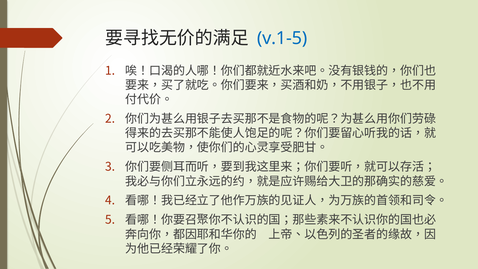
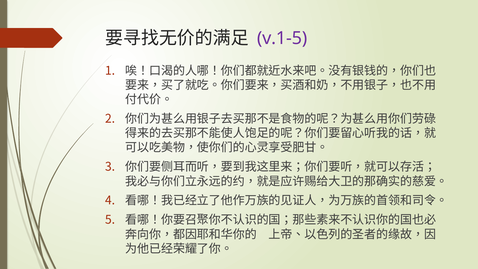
v.1-5 colour: blue -> purple (282, 38)
